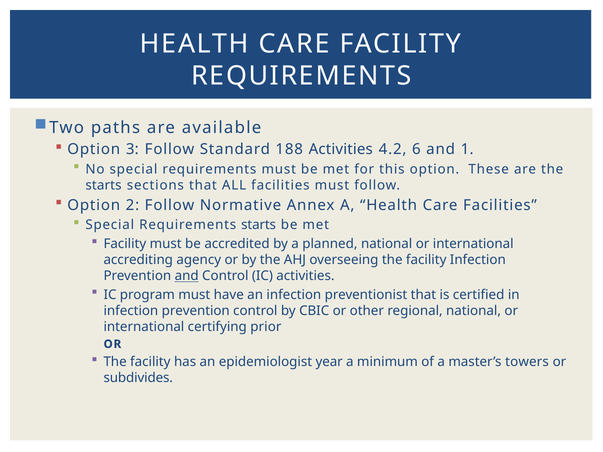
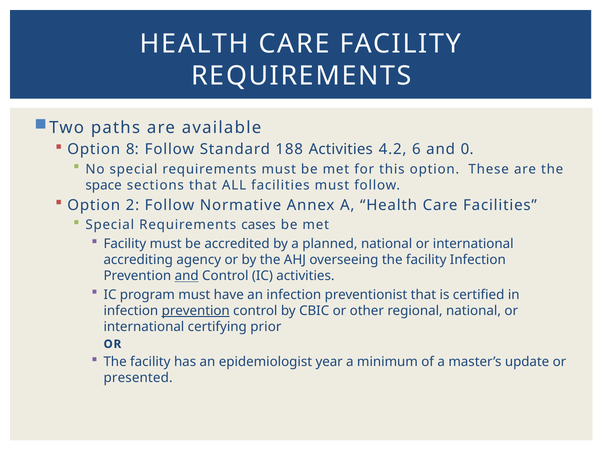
3: 3 -> 8 (132, 150)
1: 1 -> 0 (467, 150)
starts: starts -> space (104, 185)
Requirements starts: starts -> cases (259, 225)
prevention underline: none -> present (196, 311)
towers: towers -> update (527, 362)
subdivides: subdivides -> presented (138, 378)
